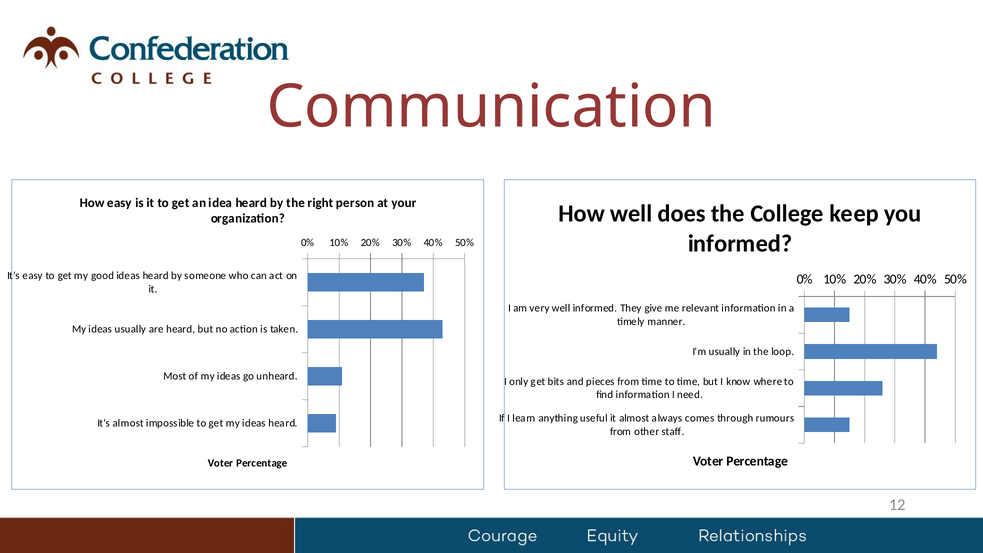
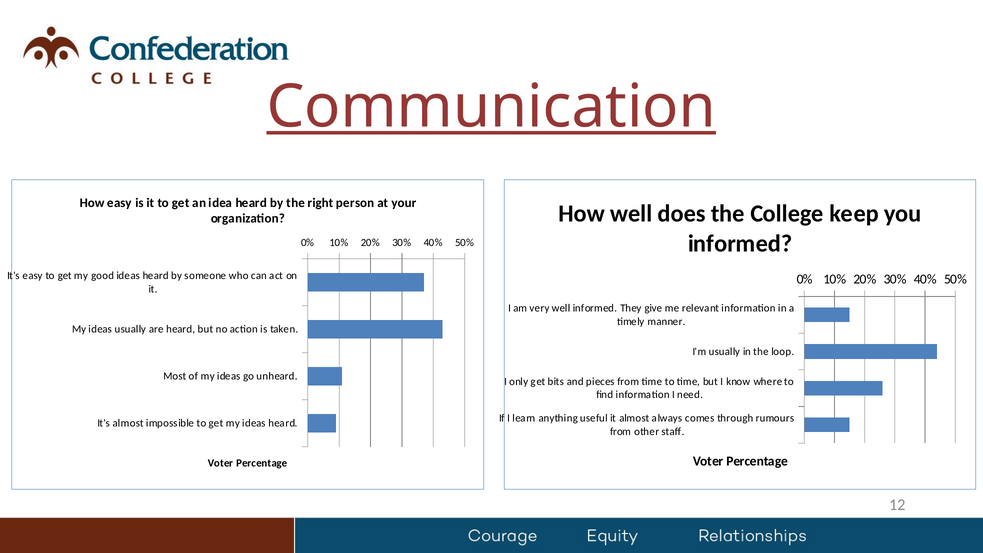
Communication underline: none -> present (491, 107)
